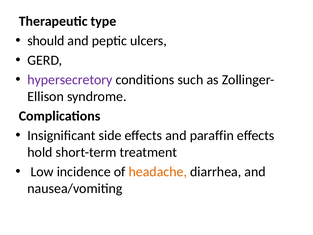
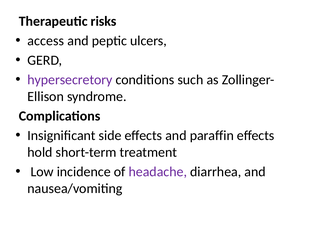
type: type -> risks (104, 21)
should: should -> access (46, 41)
headache colour: orange -> purple (158, 172)
